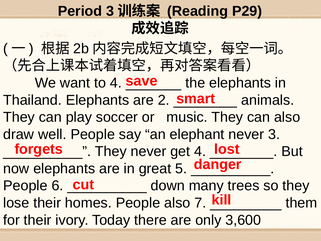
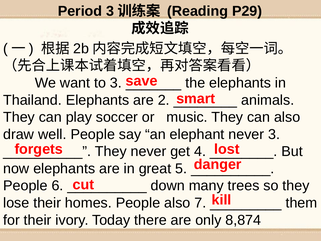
to 4: 4 -> 3 (116, 83)
3,600: 3,600 -> 8,874 (243, 220)
